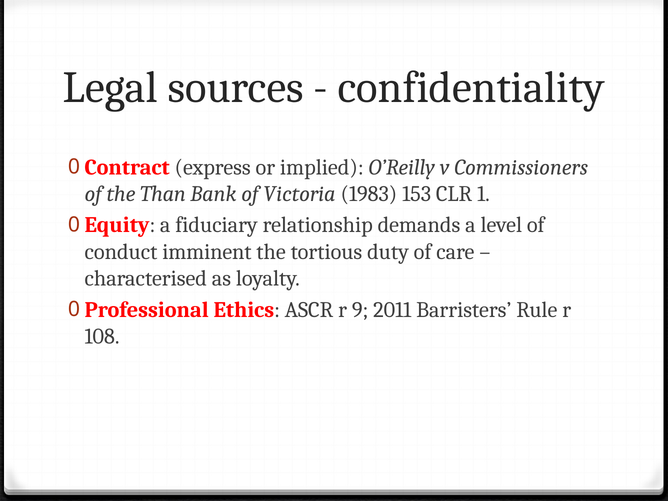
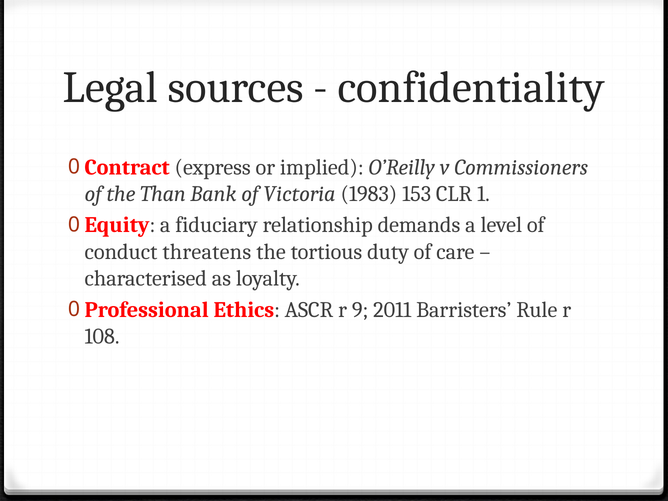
imminent: imminent -> threatens (207, 252)
